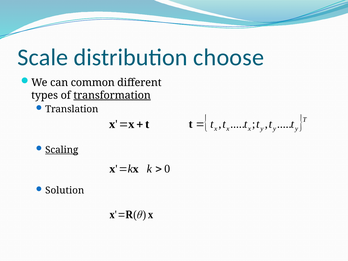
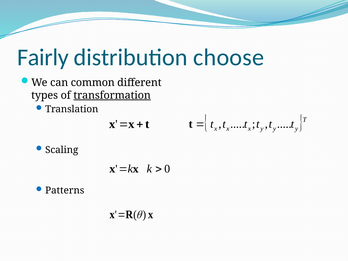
Scale: Scale -> Fairly (43, 58)
Scaling underline: present -> none (62, 150)
Solution: Solution -> Patterns (65, 191)
